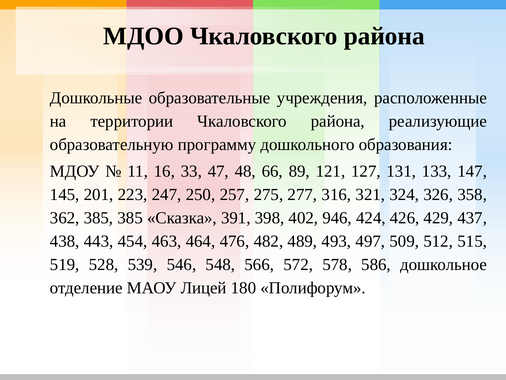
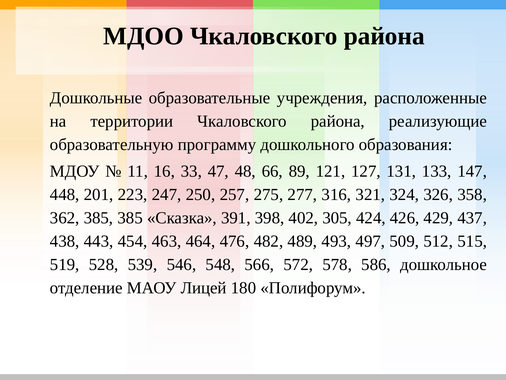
145: 145 -> 448 (65, 194)
946: 946 -> 305 (337, 218)
